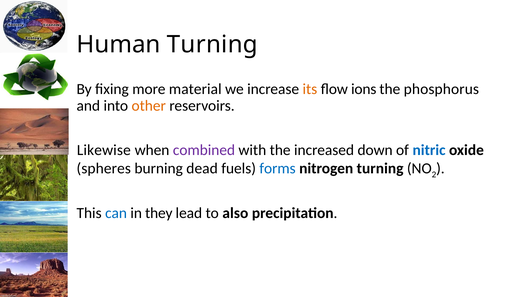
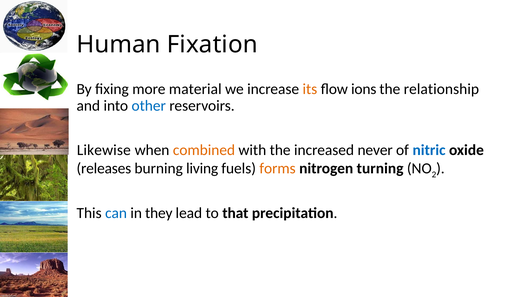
Human Turning: Turning -> Fixation (212, 44)
phosphorus: phosphorus -> relationship (441, 89)
other colour: orange -> blue (149, 106)
combined colour: purple -> orange (204, 150)
down: down -> never (375, 150)
spheres: spheres -> releases (104, 168)
dead: dead -> living (202, 168)
forms colour: blue -> orange (278, 168)
also: also -> that (235, 213)
